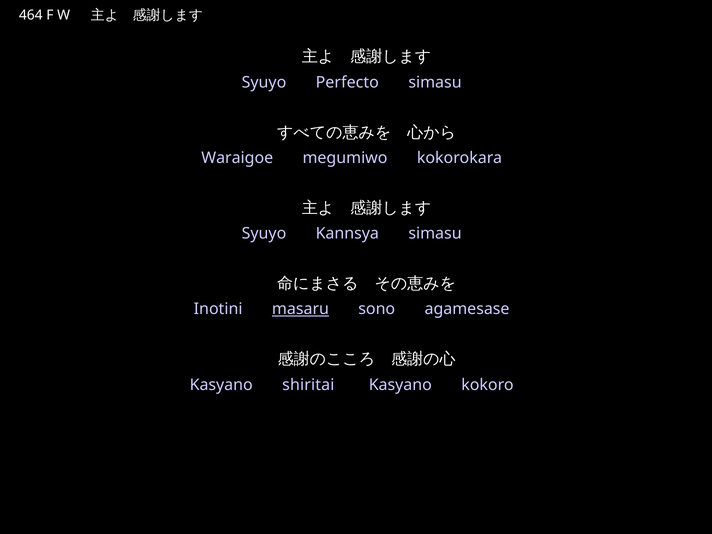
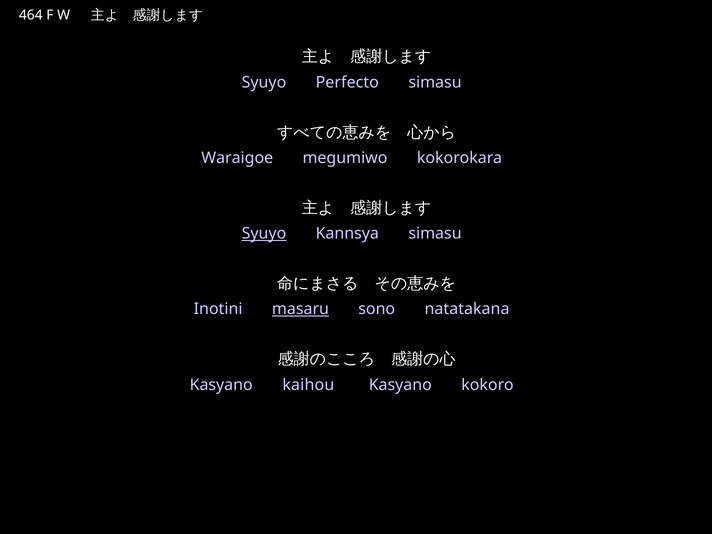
Syuyo underline: none -> present (264, 234)
agamesase: agamesase -> natatakana (467, 309)
shiritai: shiritai -> kaihou (308, 385)
